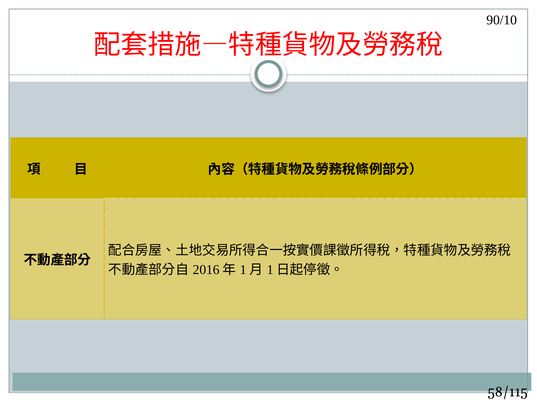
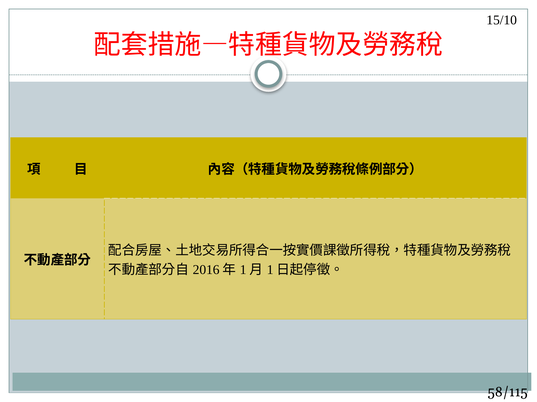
90/10: 90/10 -> 15/10 (502, 20)
